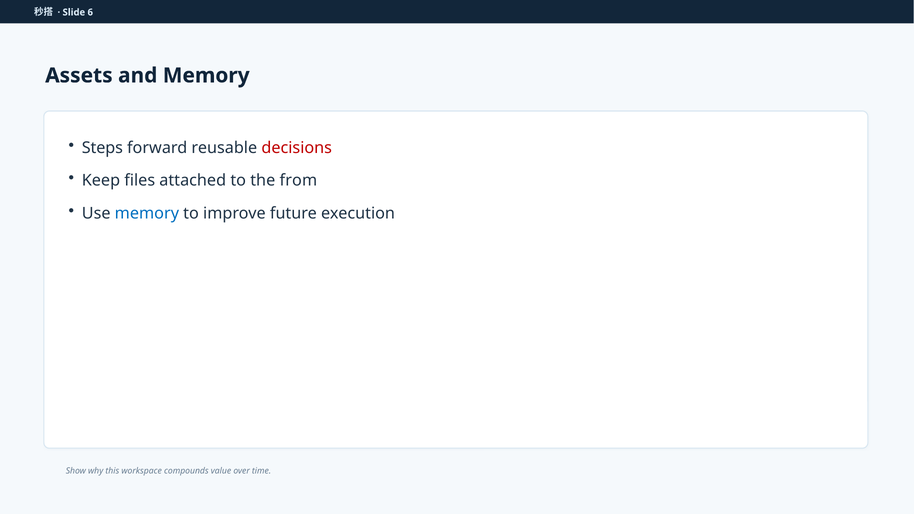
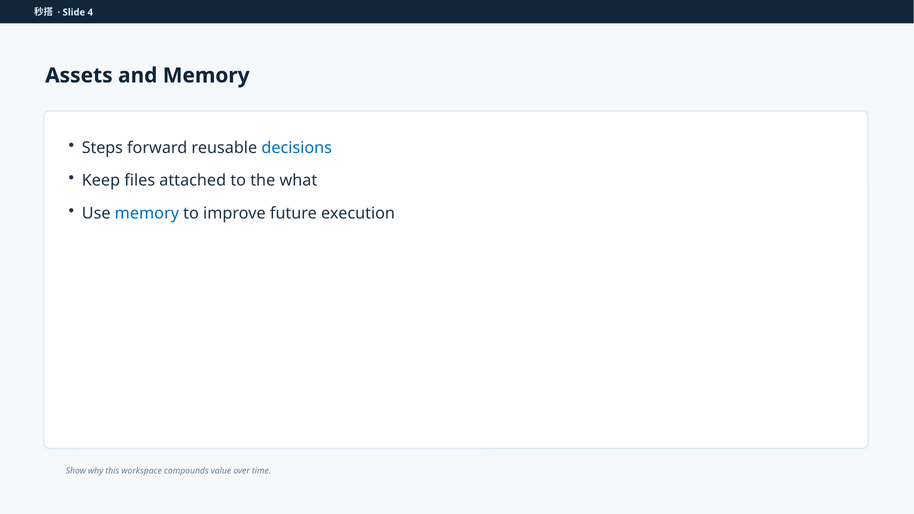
6: 6 -> 4 (90, 12)
decisions colour: red -> blue (297, 148)
from: from -> what (298, 181)
